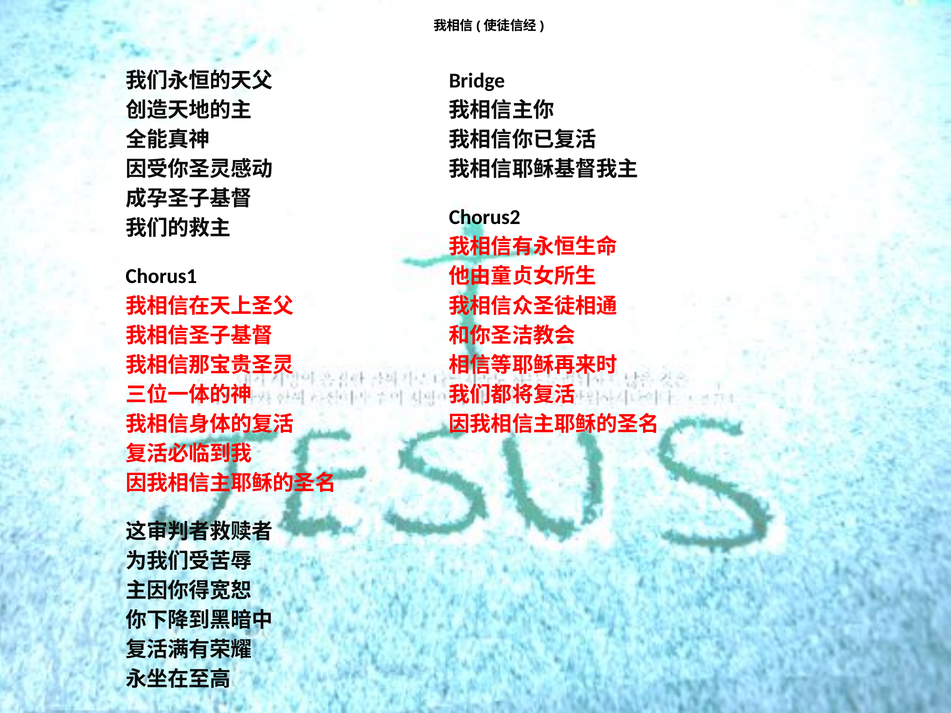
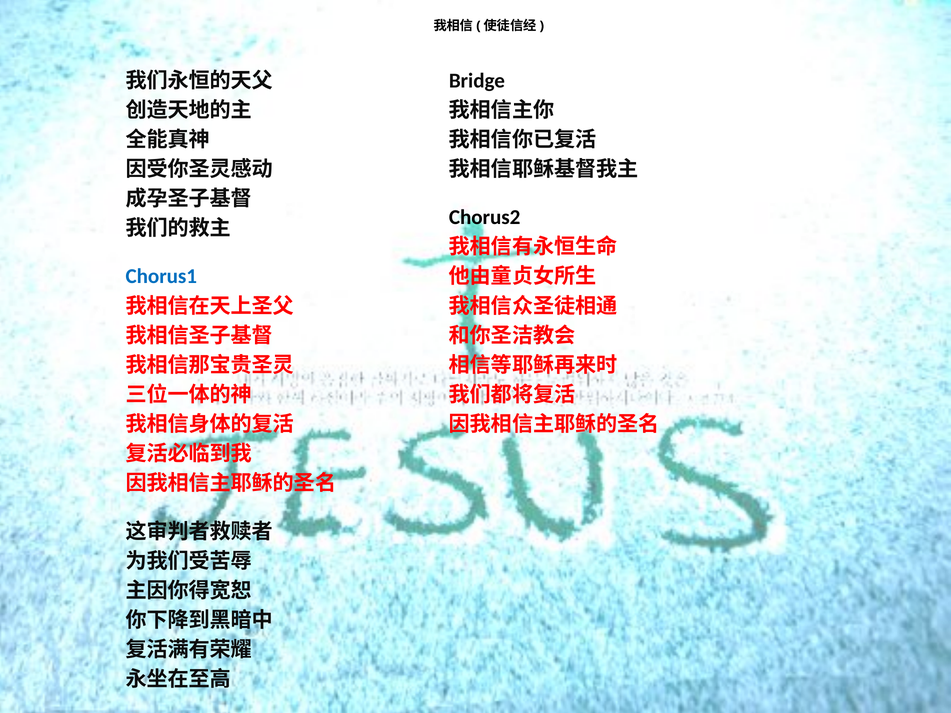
Chorus1 colour: black -> blue (161, 277)
